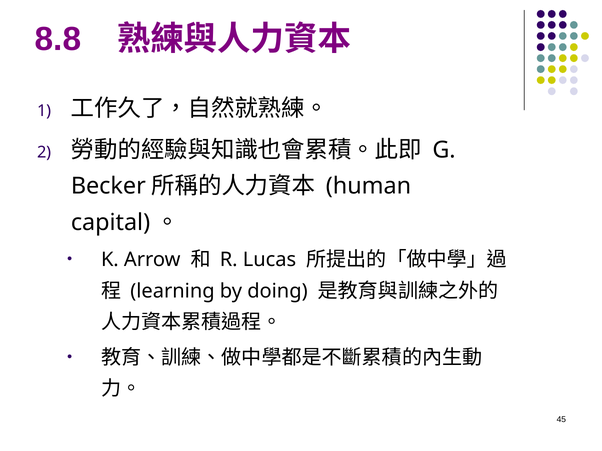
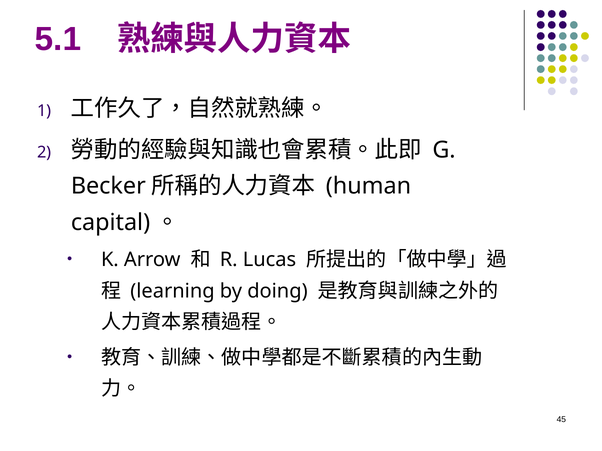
8.8: 8.8 -> 5.1 (58, 39)
